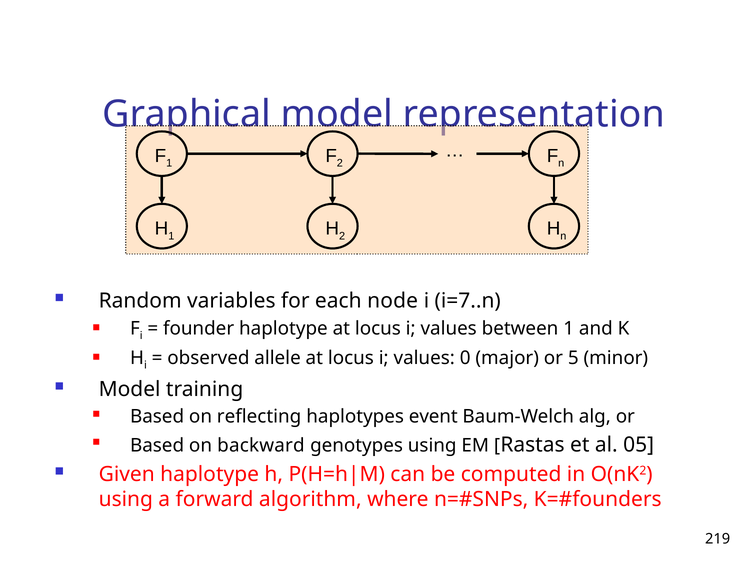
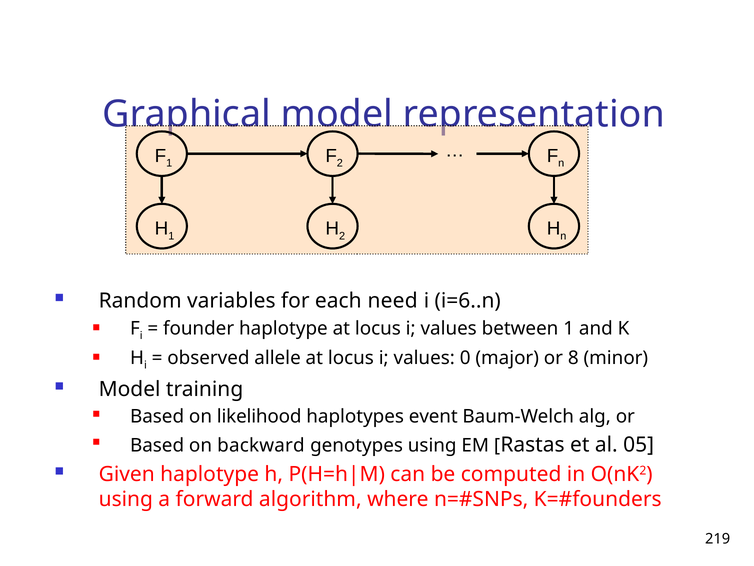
node: node -> need (393, 301)
i=7..n: i=7..n -> i=6..n (468, 301)
5: 5 -> 8 (573, 358)
reflecting: reflecting -> likelihood (259, 416)
